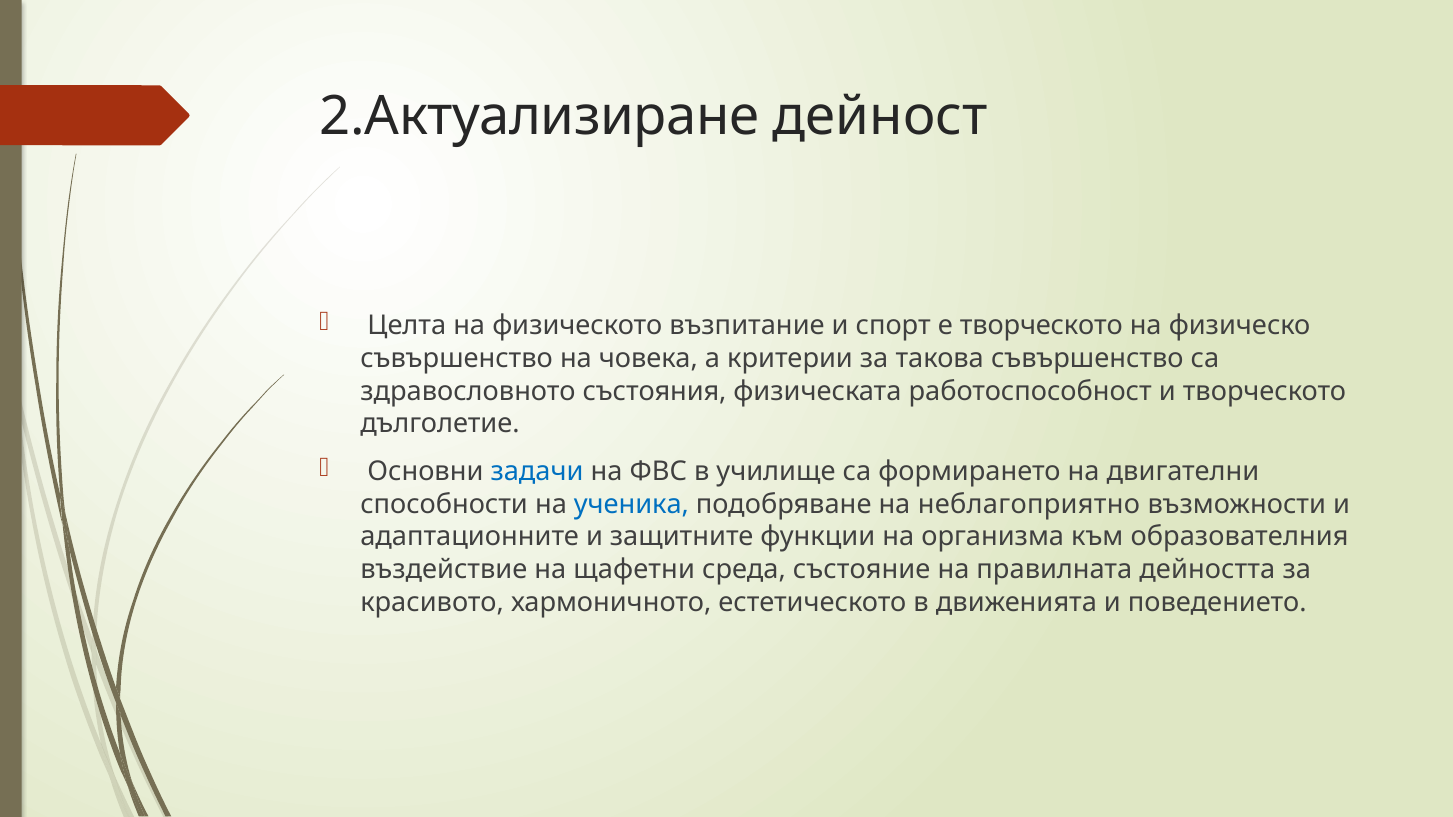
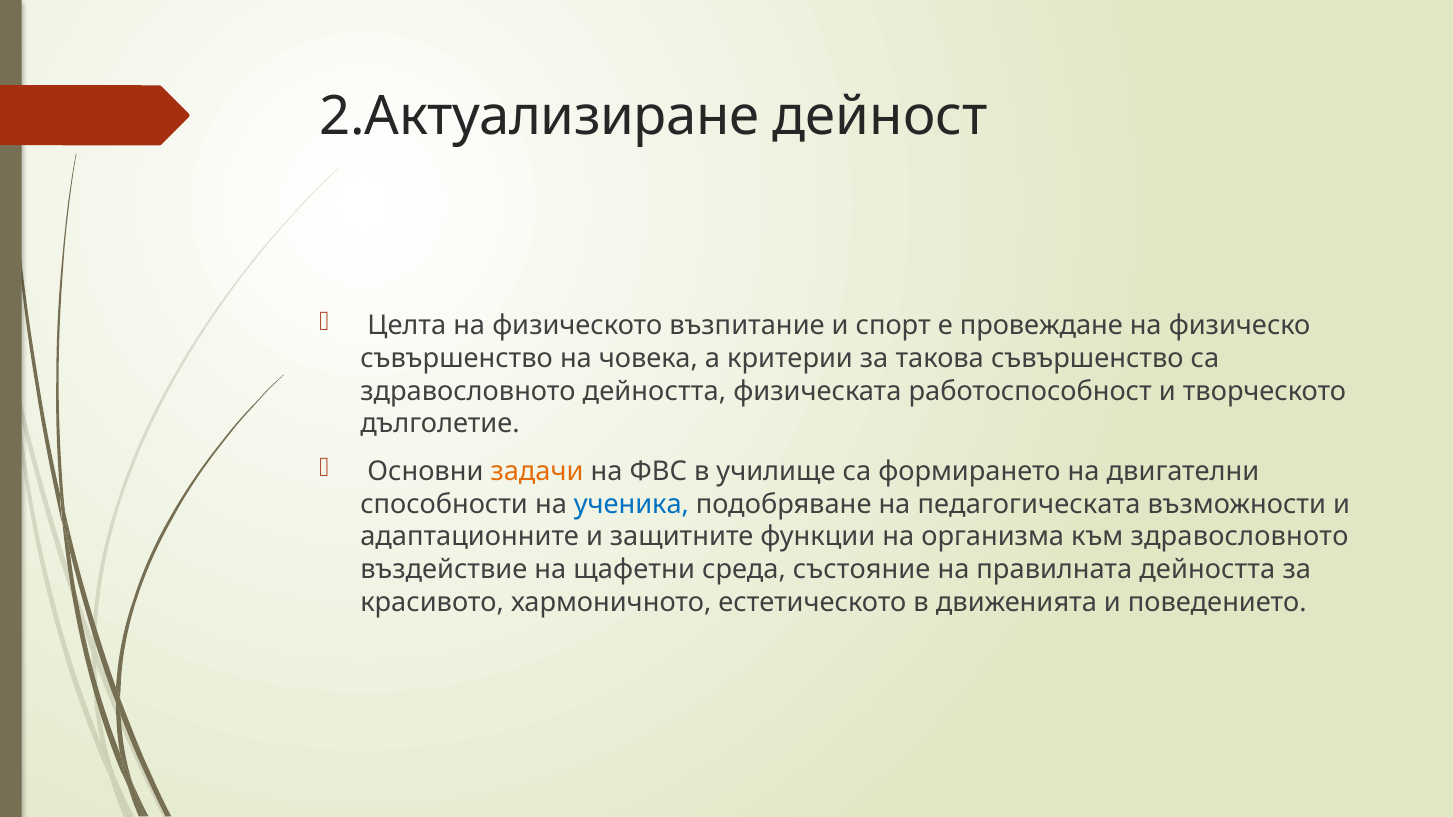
е творческото: творческото -> провеждане (1041, 326)
здравословното състояния: състояния -> дейността (654, 391)
задачи colour: blue -> orange (537, 472)
неблагоприятно: неблагоприятно -> педагогическата (1029, 504)
към образователния: образователния -> здравословното (1240, 537)
